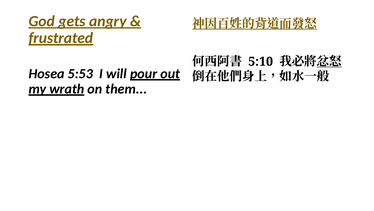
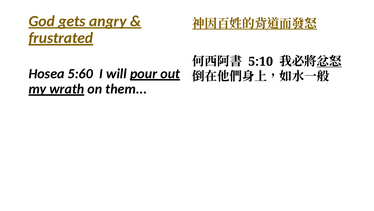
5:53: 5:53 -> 5:60 (80, 74)
